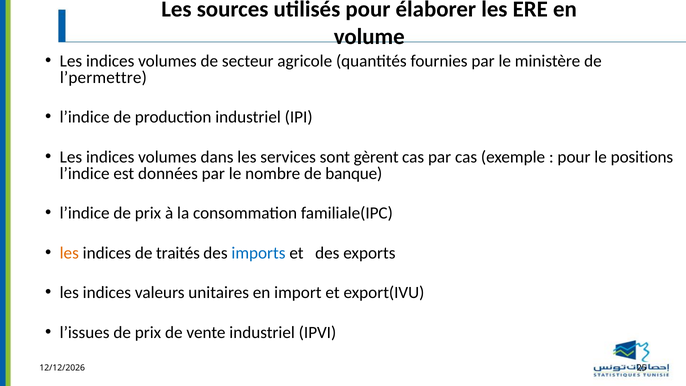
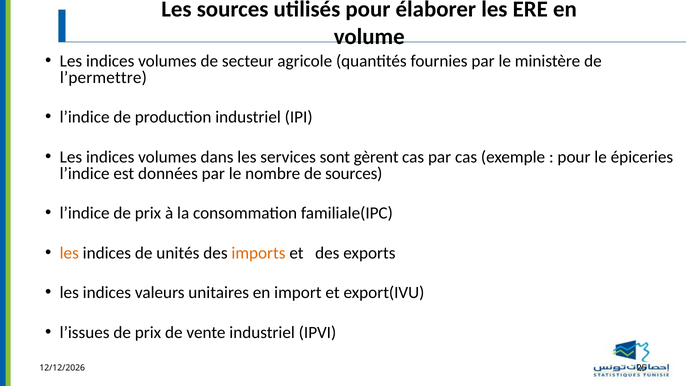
positions: positions -> épiceries (642, 157)
de banque: banque -> sources (354, 173)
traités: traités -> unités (178, 253)
imports colour: blue -> orange (258, 253)
